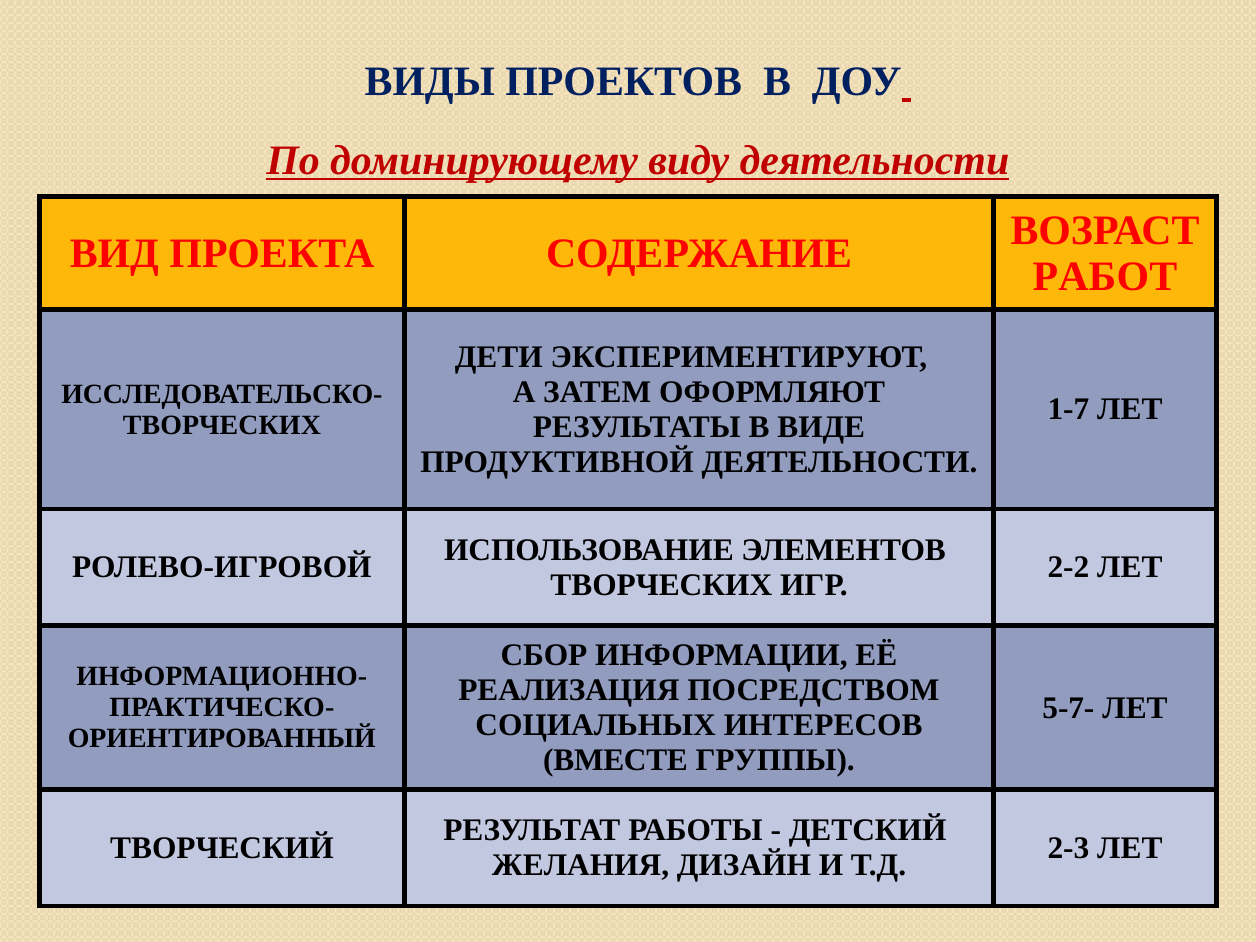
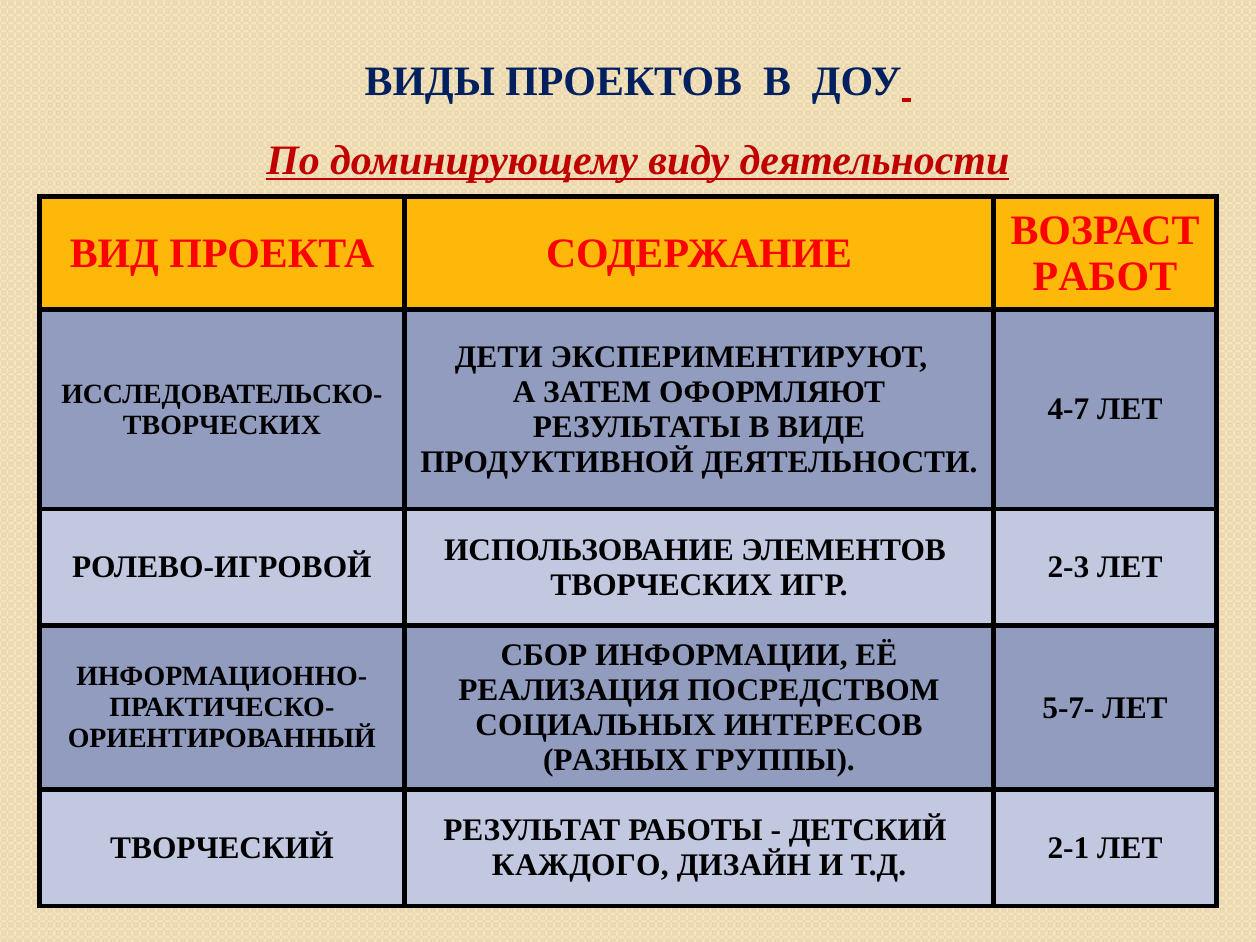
1-7: 1-7 -> 4-7 (1068, 410)
2-2: 2-2 -> 2-3 (1068, 567)
ВМЕСТЕ: ВМЕСТЕ -> РАЗНЫХ (616, 760)
2-3: 2-3 -> 2-1 (1068, 848)
ЖЕЛАНИЯ: ЖЕЛАНИЯ -> КАЖДОГО (580, 865)
